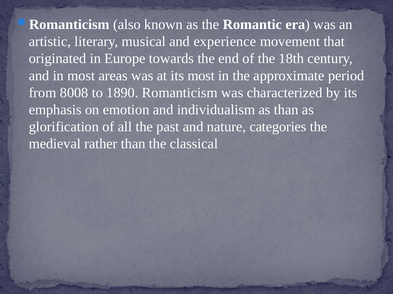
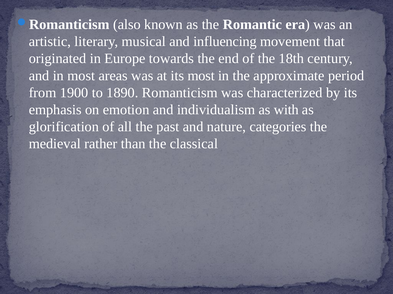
experience: experience -> influencing (225, 42)
8008: 8008 -> 1900 (74, 93)
as than: than -> with (286, 110)
